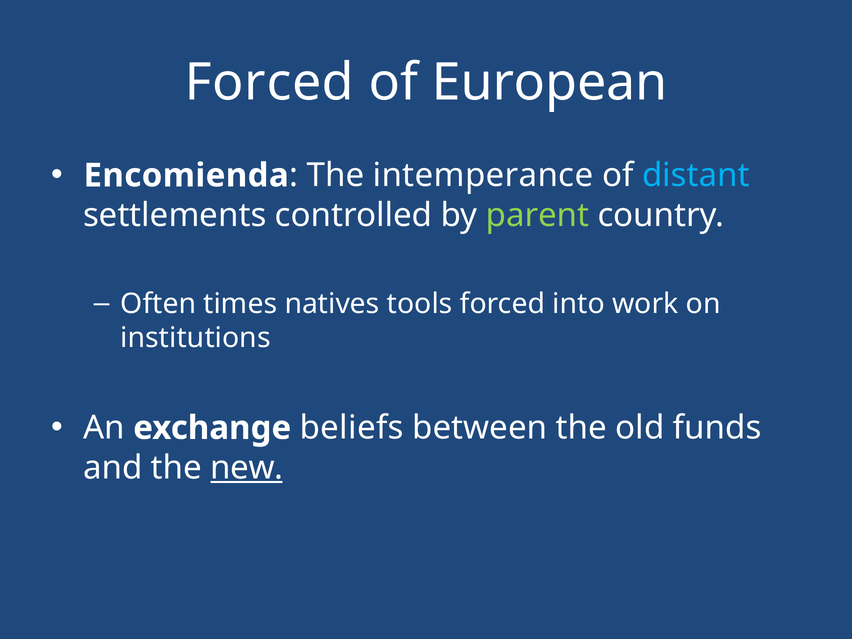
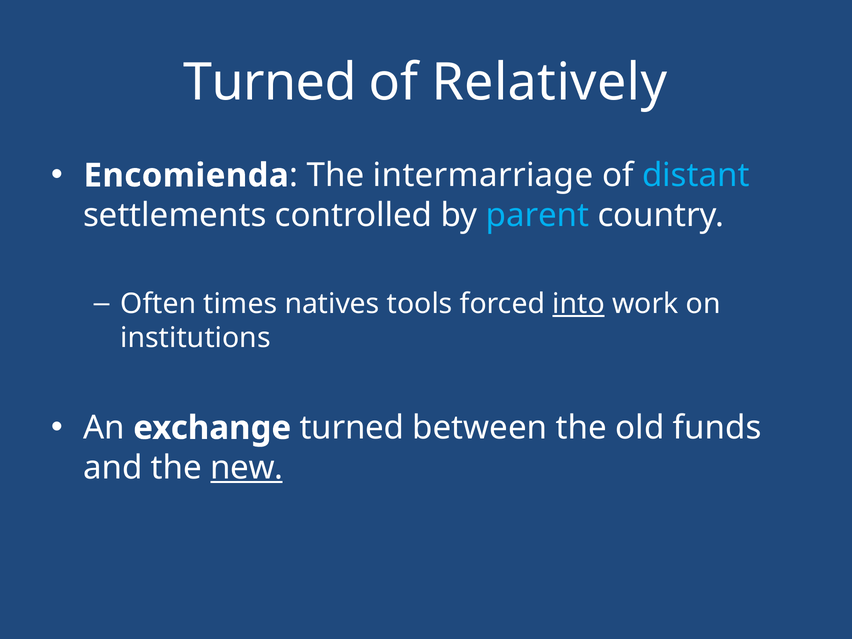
Forced: Forced -> Turned (270, 82)
European: European -> Relatively (549, 82)
intemperance: intemperance -> intermarriage (483, 175)
parent colour: light green -> light blue (538, 215)
into underline: none -> present (579, 304)
exchange beliefs: beliefs -> turned (352, 428)
